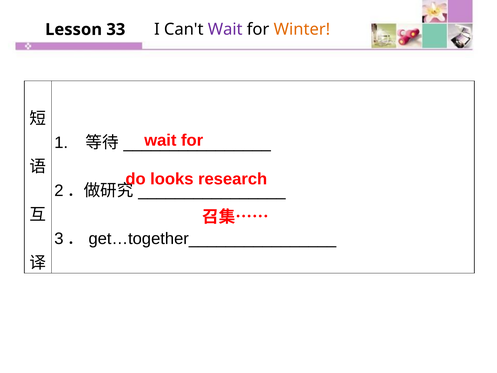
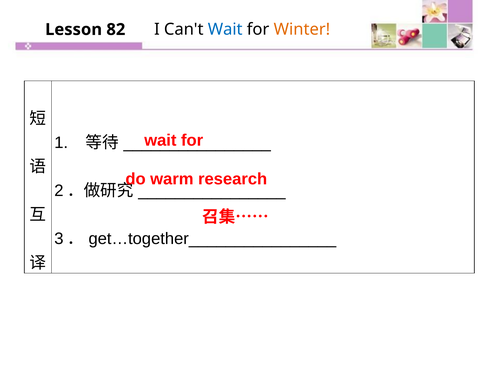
33: 33 -> 82 (116, 29)
Wait colour: purple -> blue (225, 29)
looks: looks -> warm (172, 179)
